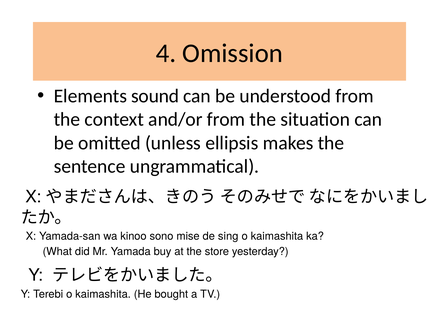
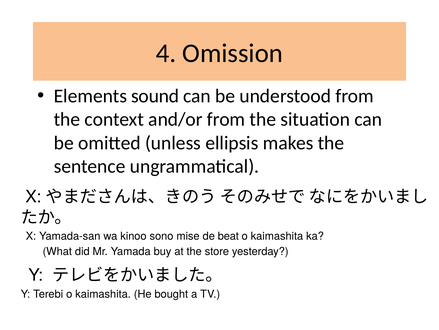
sing: sing -> beat (228, 236)
